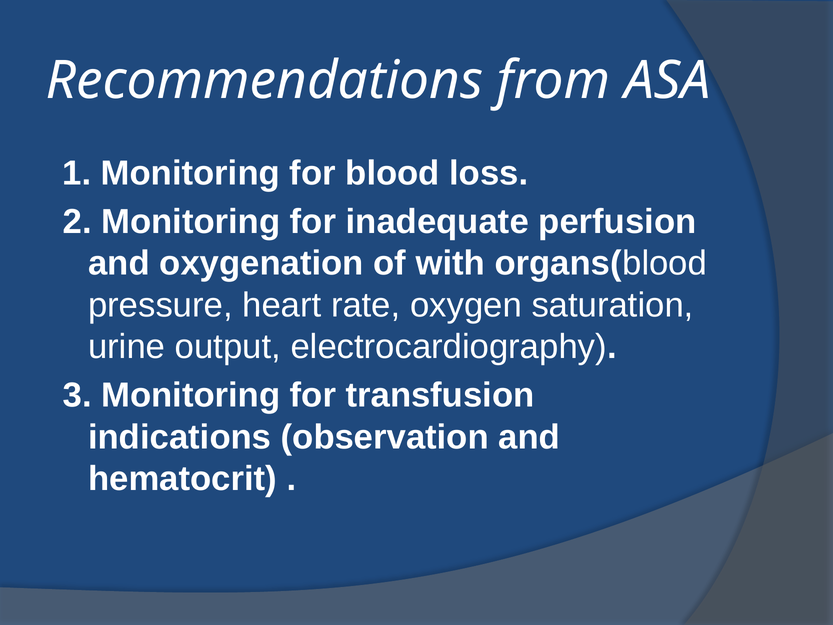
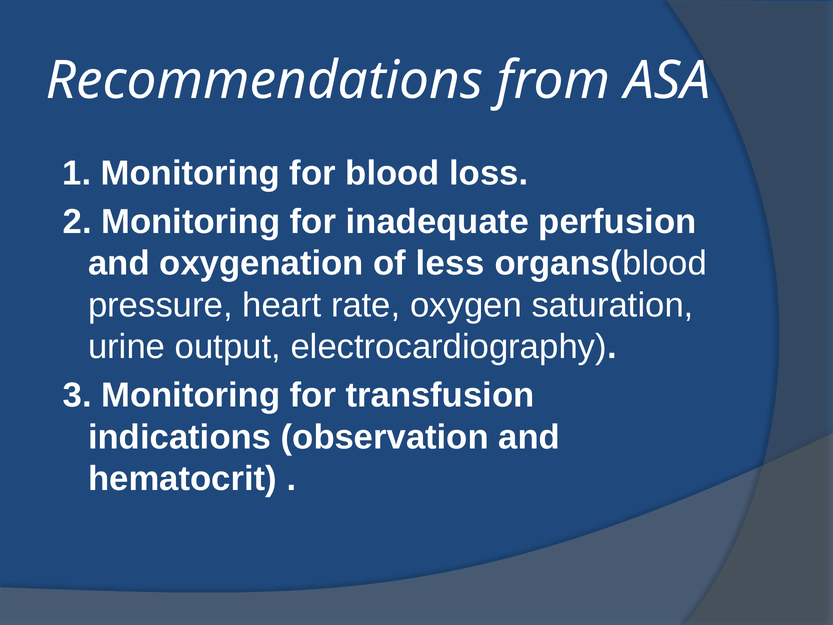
with: with -> less (450, 263)
